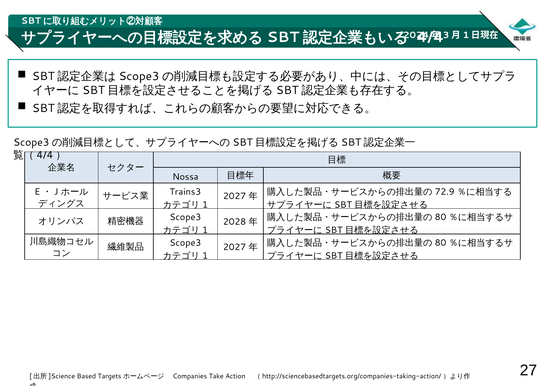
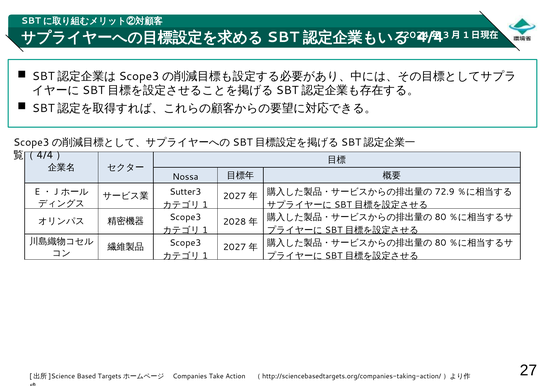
Trains3: Trains3 -> Sutter3 (185, 191)
